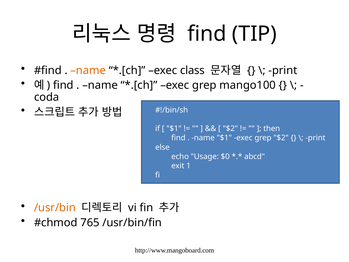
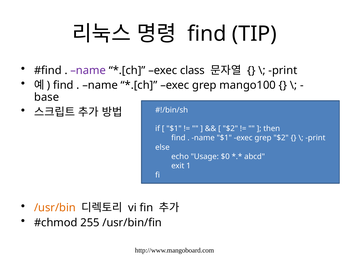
name colour: orange -> purple (88, 70)
coda: coda -> base (47, 97)
765: 765 -> 255 (90, 222)
